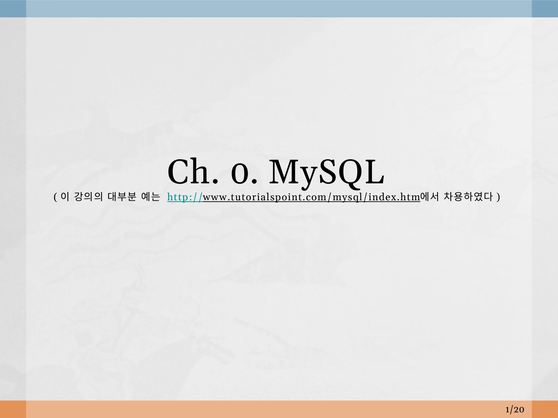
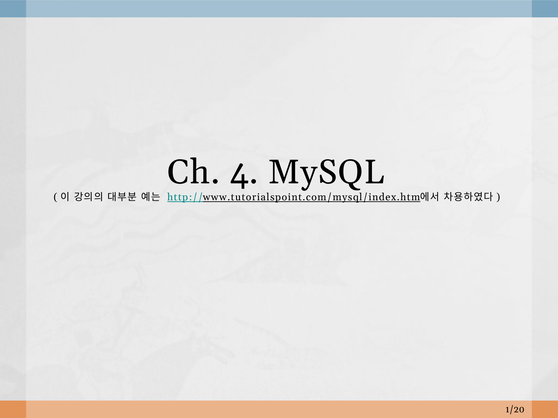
0: 0 -> 4 (244, 173)
